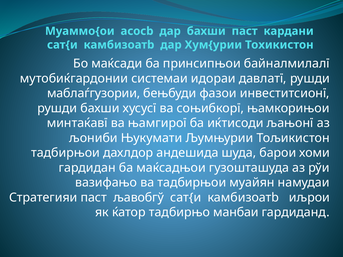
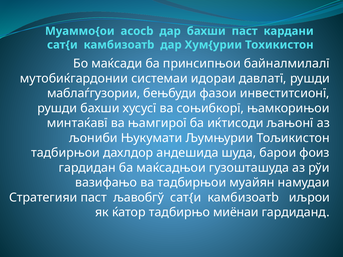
хоми: хоми -> фоиз (314, 153)
манбаи: манбаи -> миёнаи (236, 213)
